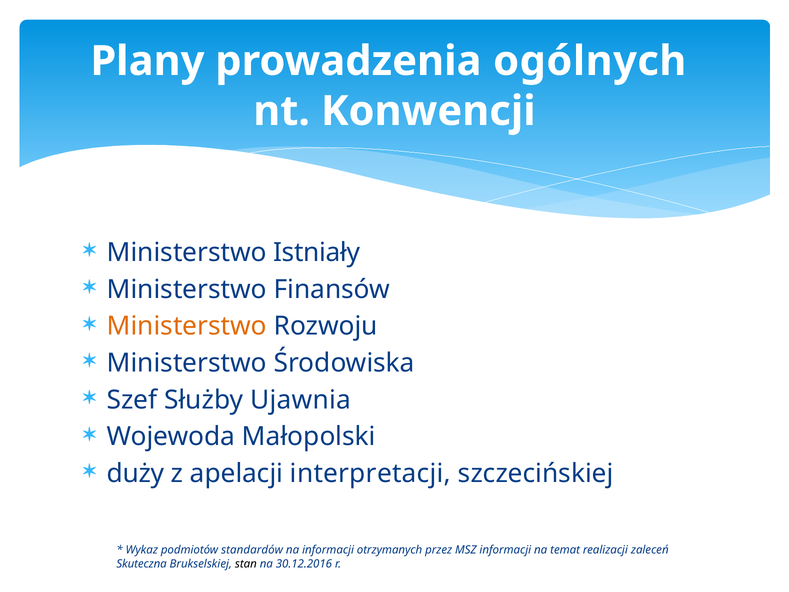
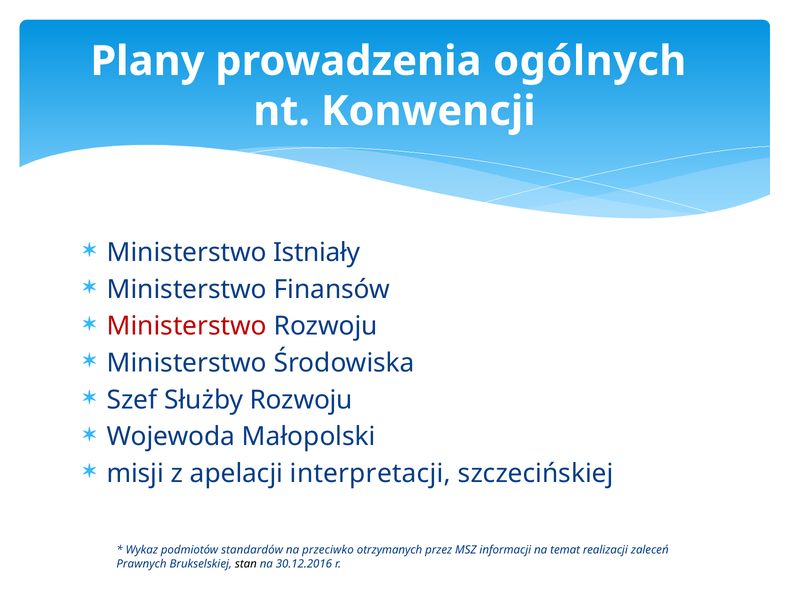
Ministerstwo colour: orange -> red (187, 326)
Służby Ujawnia: Ujawnia -> Rozwoju (301, 400)
duży: duży -> misji (135, 473)
na informacji: informacji -> przeciwko (328, 550)
Skuteczna: Skuteczna -> Prawnych (142, 564)
